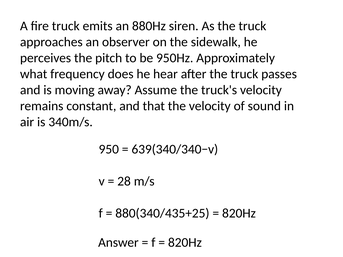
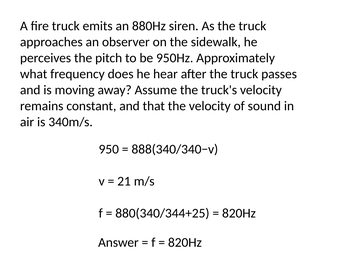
639(340/340−v: 639(340/340−v -> 888(340/340−v (175, 149)
28: 28 -> 21 (124, 181)
880(340/435+25: 880(340/435+25 -> 880(340/344+25 (162, 213)
